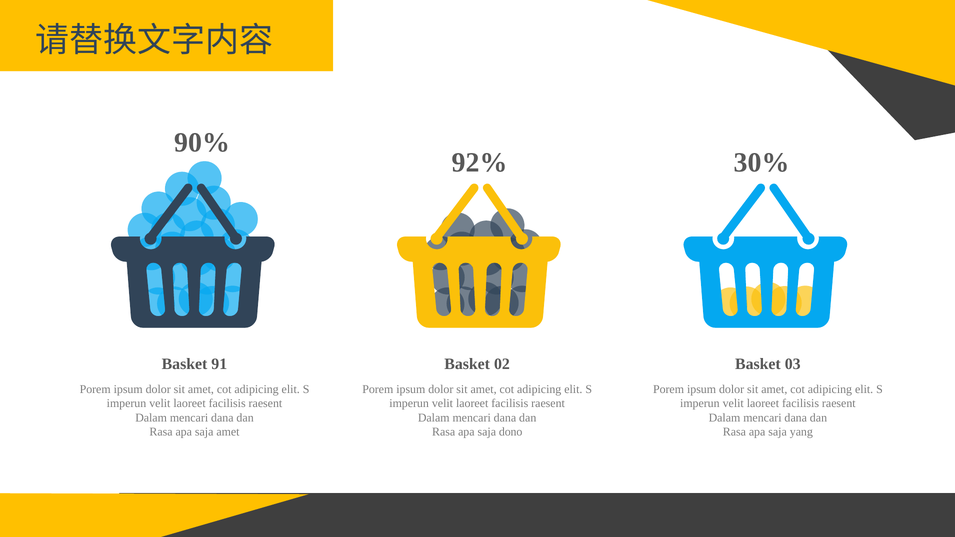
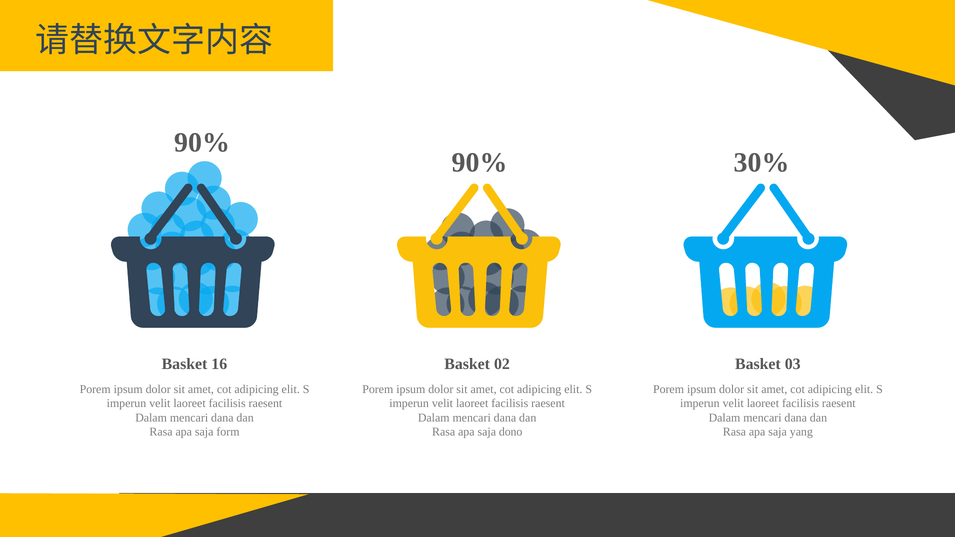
92%: 92% -> 90% (480, 163)
91: 91 -> 16 (219, 364)
saja amet: amet -> form (228, 432)
